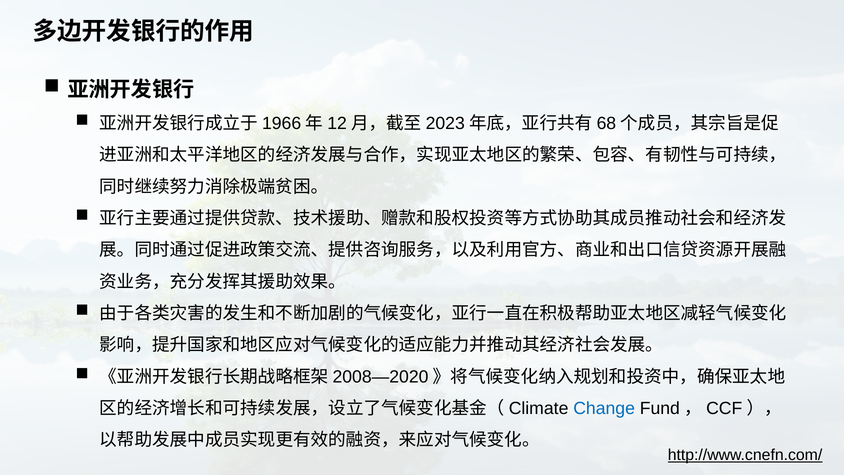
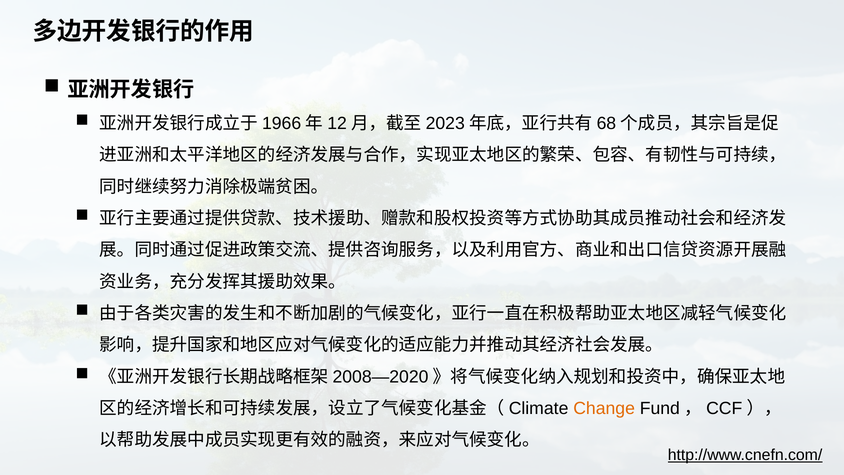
Change colour: blue -> orange (604, 408)
